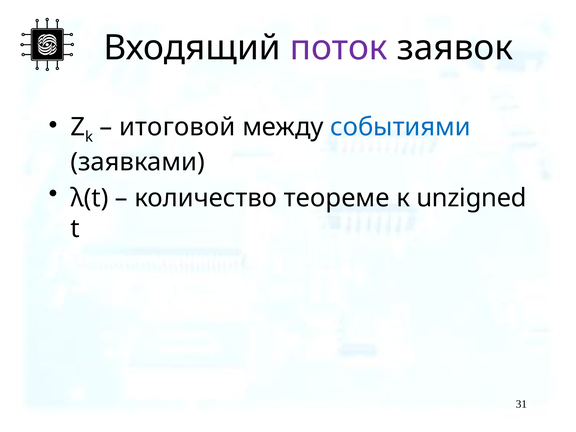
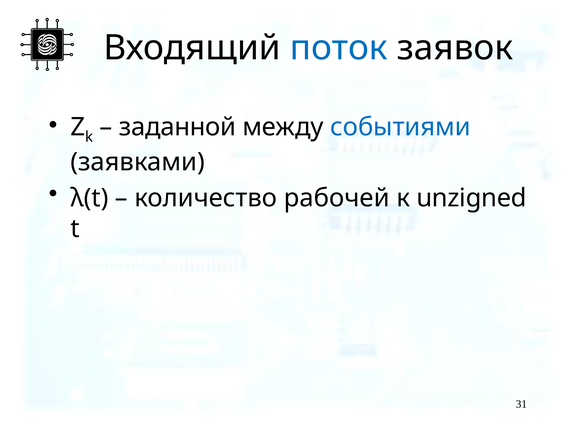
поток colour: purple -> blue (339, 48)
итоговой: итоговой -> заданной (177, 127)
теореме: теореме -> рабочей (337, 198)
